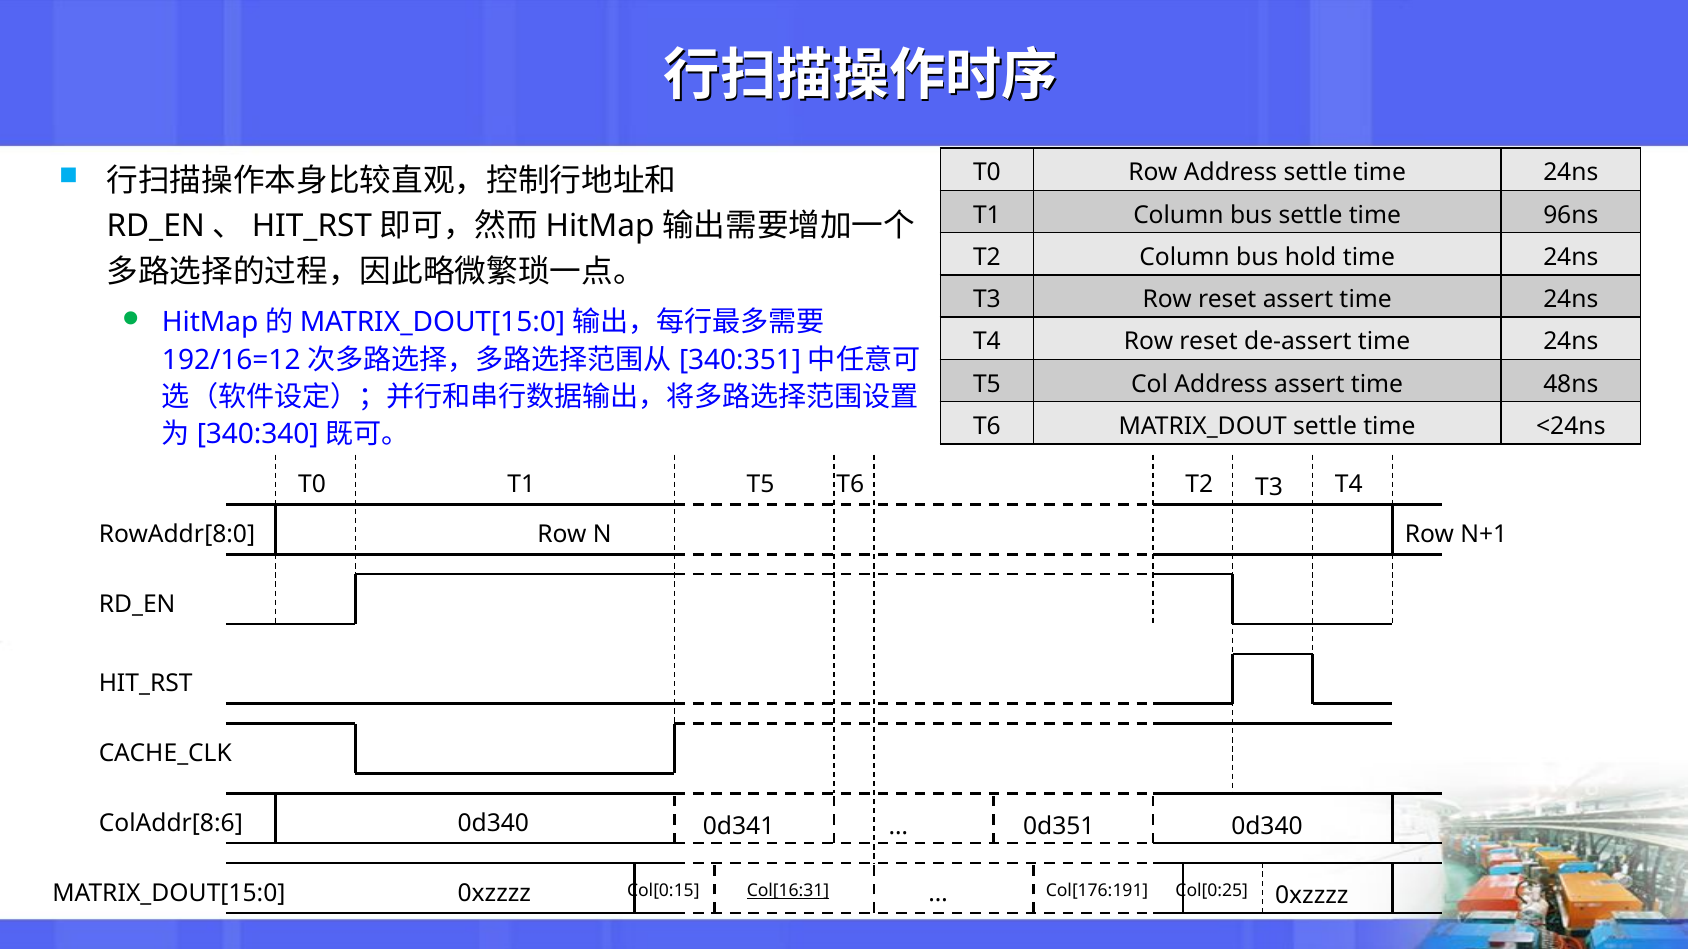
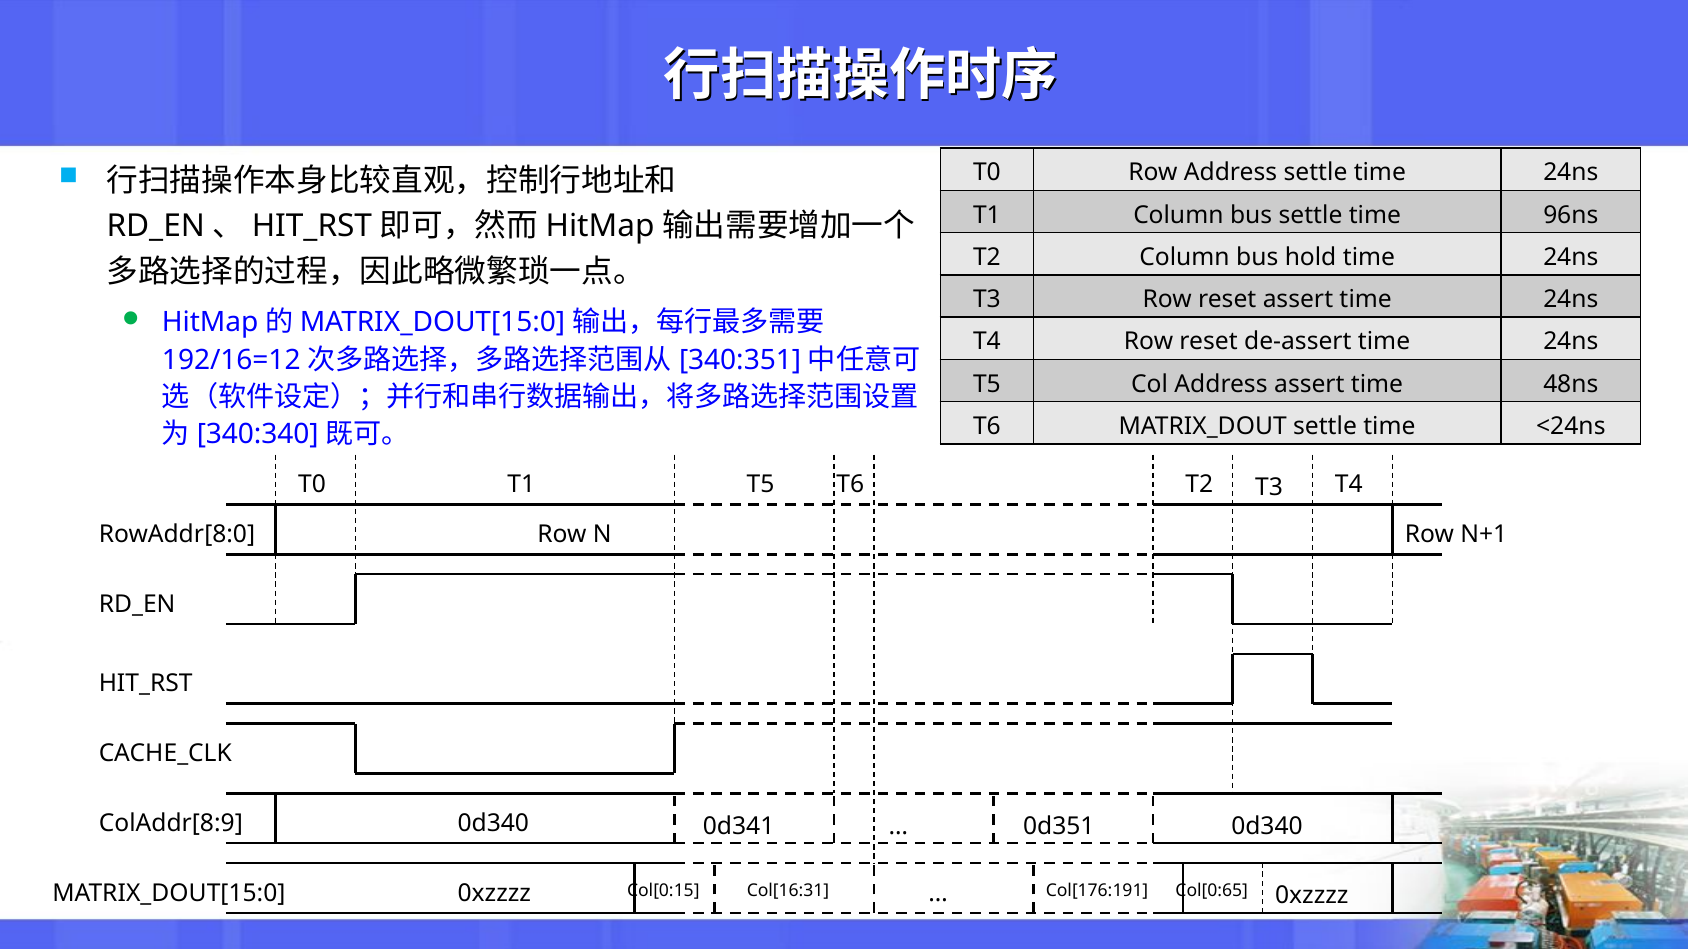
ColAddr[8:6: ColAddr[8:6 -> ColAddr[8:9 (171, 824)
Col[16:31 underline: present -> none (788, 891)
Col[0:25: Col[0:25 -> Col[0:65 (1212, 891)
